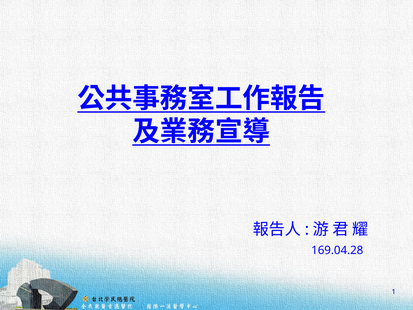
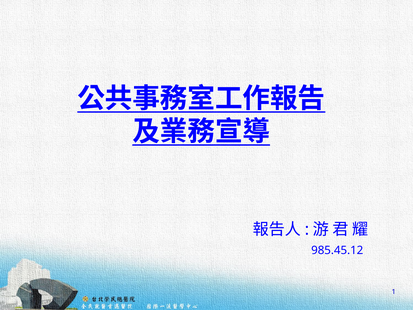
169.04.28: 169.04.28 -> 985.45.12 (337, 250)
